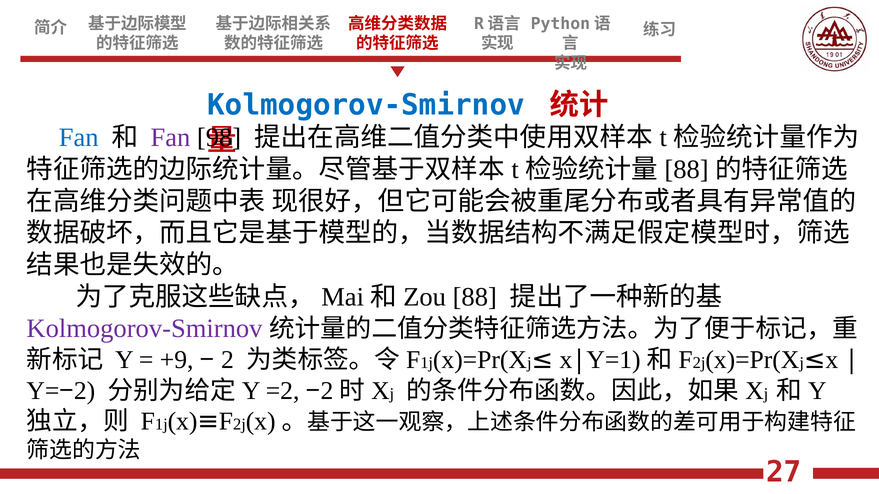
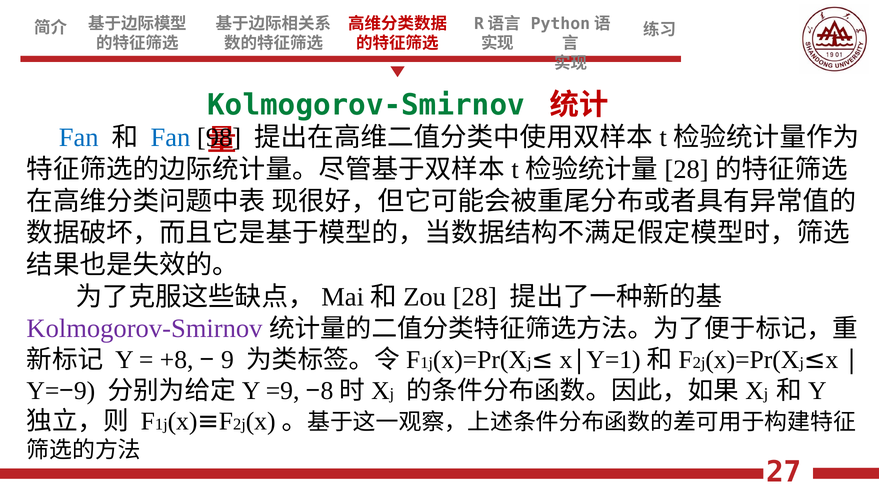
Kolmogorov-Smirnov colour: blue -> green (366, 105)
Fan colour: purple -> blue (170, 138)
88: 88 -> 28 (687, 170)
88: 88 -> 28 (475, 297)
+9: +9 -> +8 (177, 360)
2: 2 -> 9 (227, 360)
2: 2 -> 9 (85, 391)
=2: =2 -> =9 (283, 391)
2: 2 -> 8 (327, 391)
